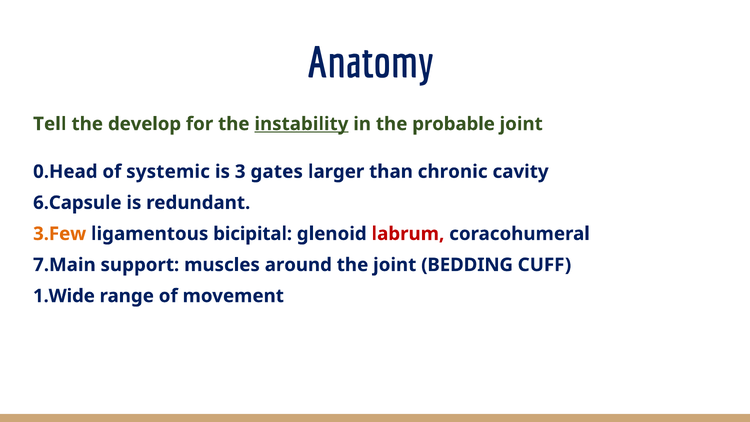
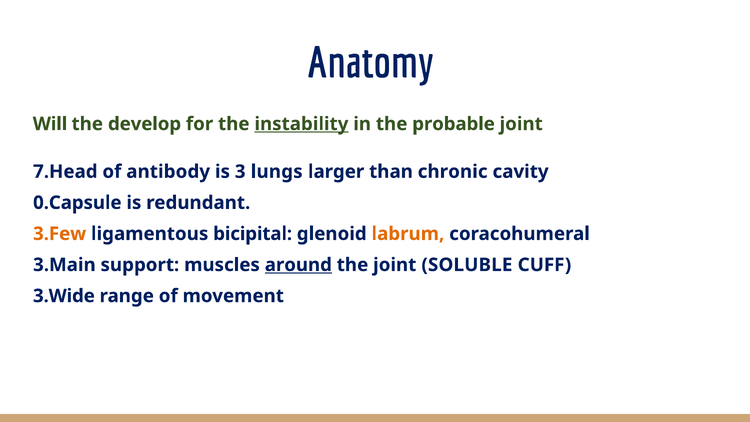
Tell: Tell -> Will (50, 124)
0.Head: 0.Head -> 7.Head (65, 172)
systemic: systemic -> antibody (168, 172)
gates: gates -> lungs (277, 172)
6.Capsule: 6.Capsule -> 0.Capsule (77, 203)
labrum colour: red -> orange (408, 234)
7.Main: 7.Main -> 3.Main (64, 265)
around underline: none -> present (298, 265)
BEDDING: BEDDING -> SOLUBLE (467, 265)
1.Wide: 1.Wide -> 3.Wide (64, 296)
